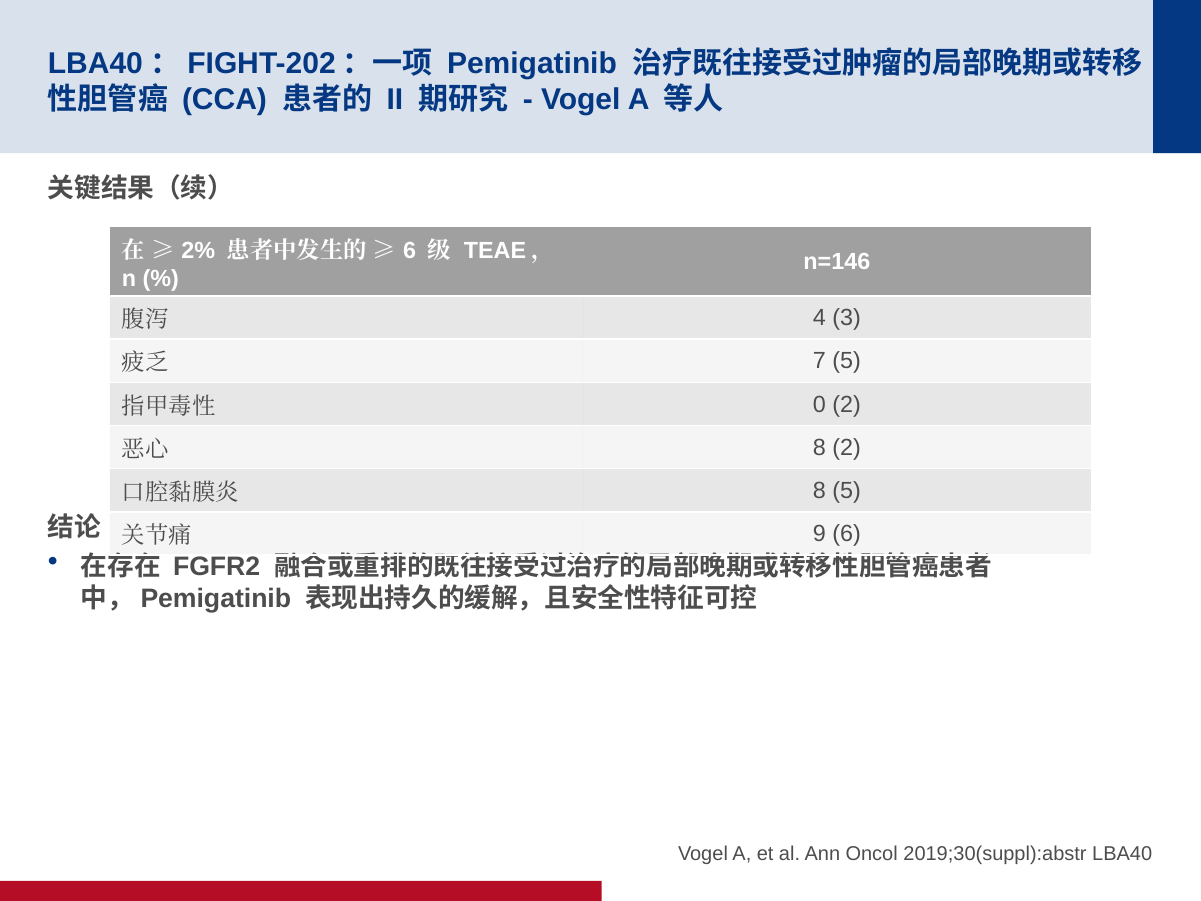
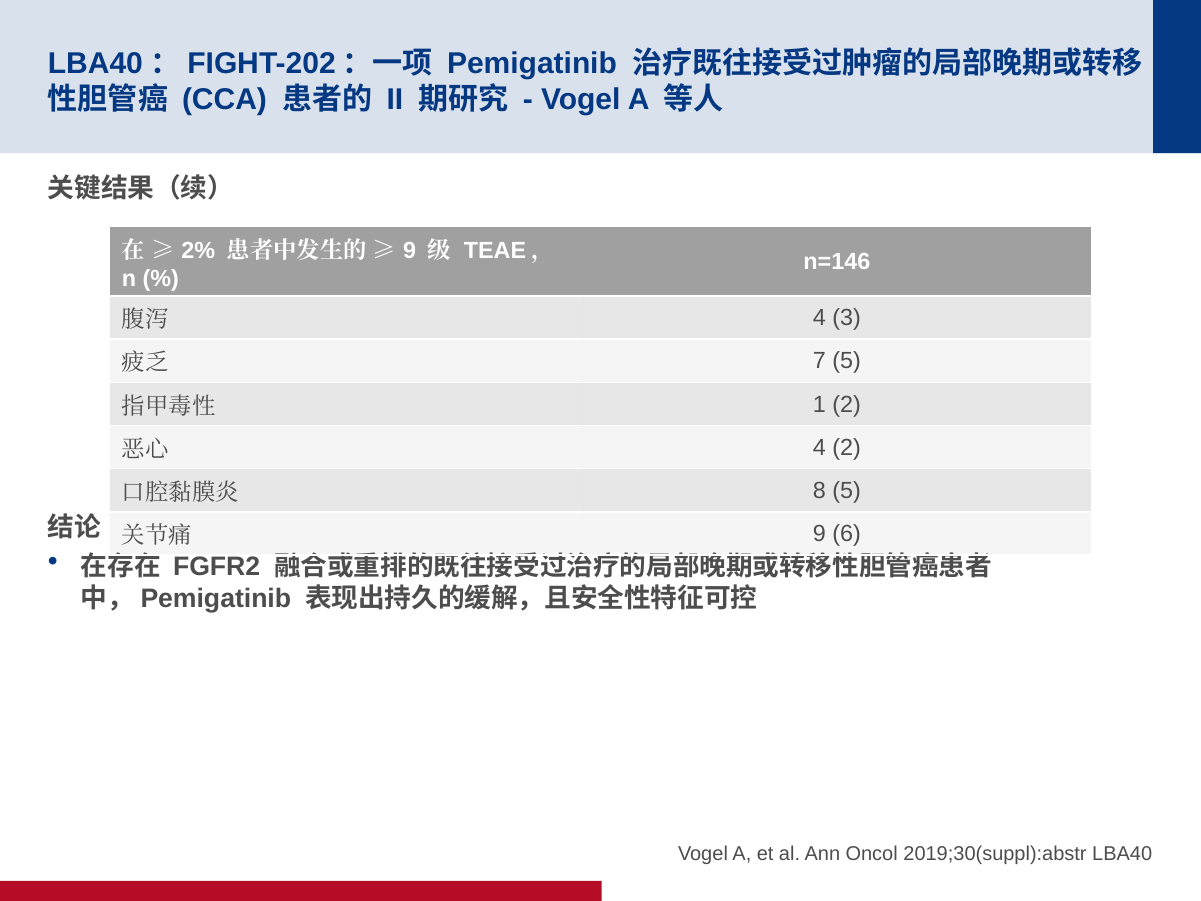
6: 6 -> 9 (410, 251)
0: 0 -> 1 (819, 404)
8: 8 -> 4 (819, 447)
